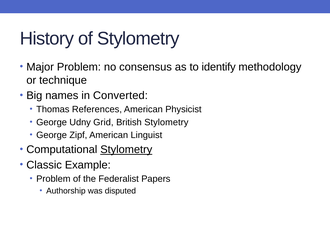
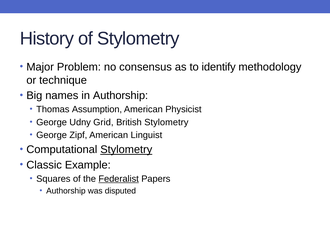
in Converted: Converted -> Authorship (121, 95)
References: References -> Assumption (97, 109)
Problem: Problem -> Squares (53, 178)
Federalist underline: none -> present (119, 178)
